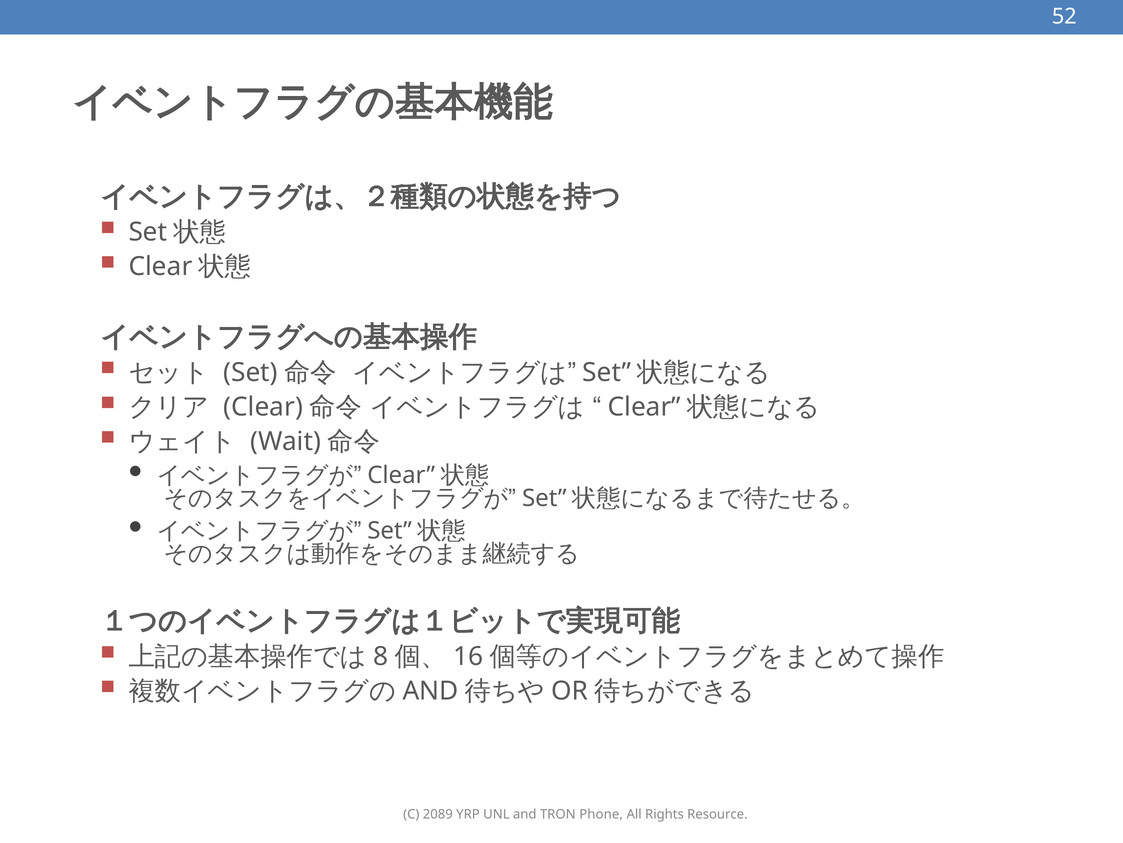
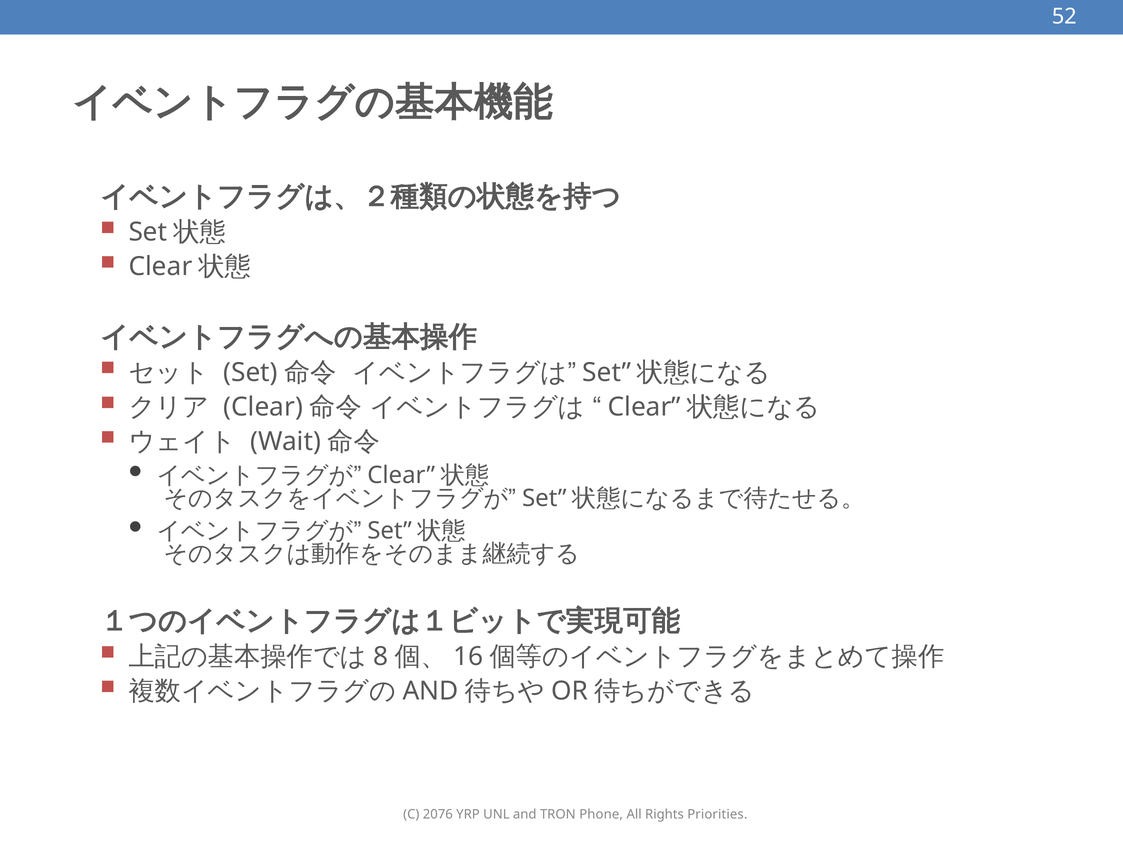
2089: 2089 -> 2076 (438, 814)
Resource: Resource -> Priorities (717, 814)
